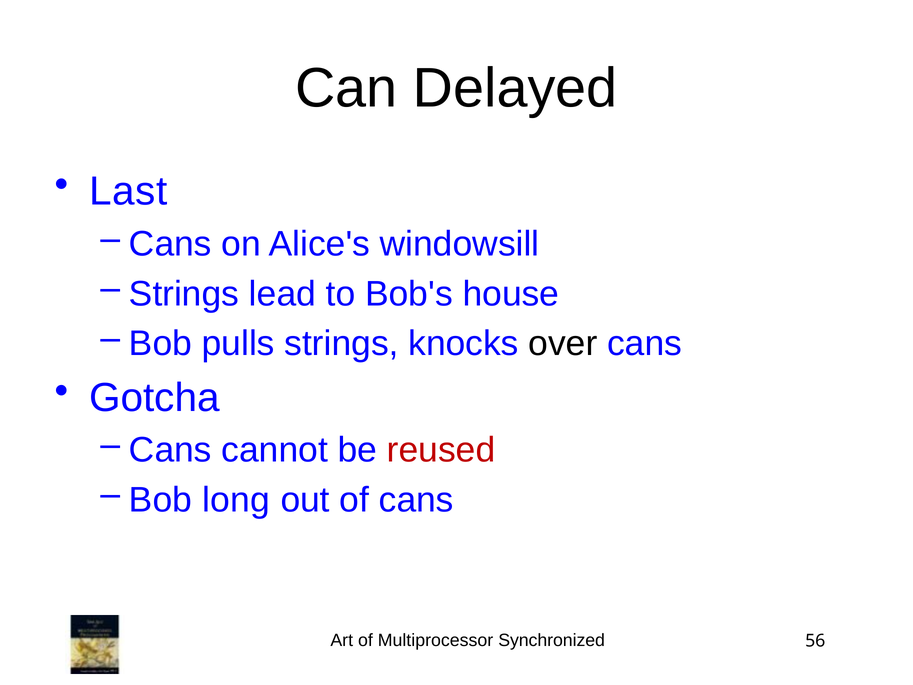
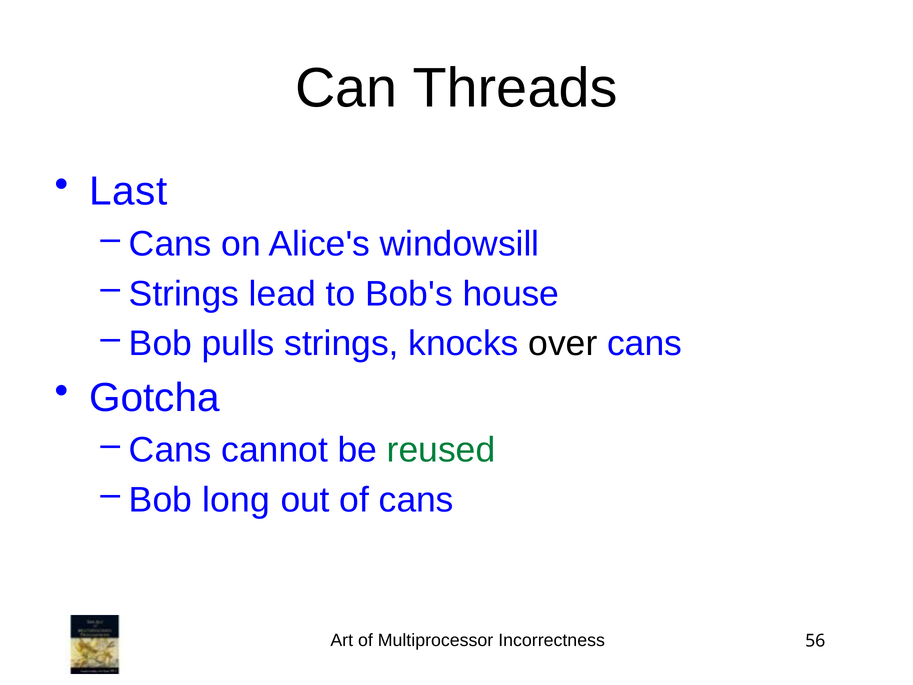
Delayed: Delayed -> Threads (515, 88)
reused colour: red -> green (441, 450)
Synchronized: Synchronized -> Incorrectness (552, 640)
